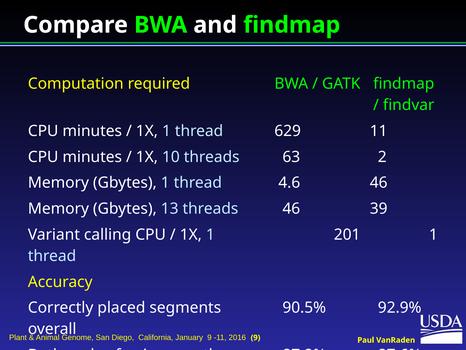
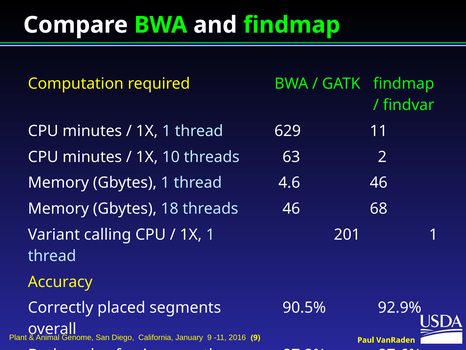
13: 13 -> 18 (170, 208)
39: 39 -> 68 (379, 208)
